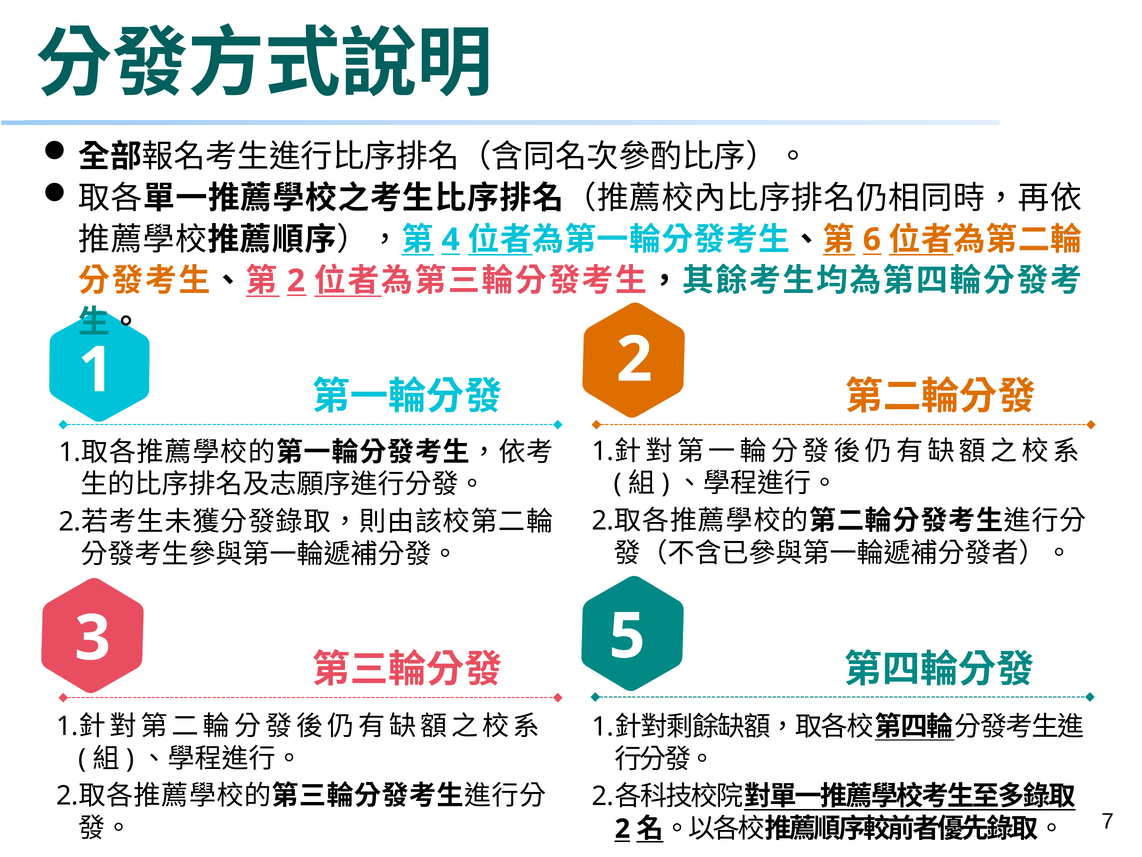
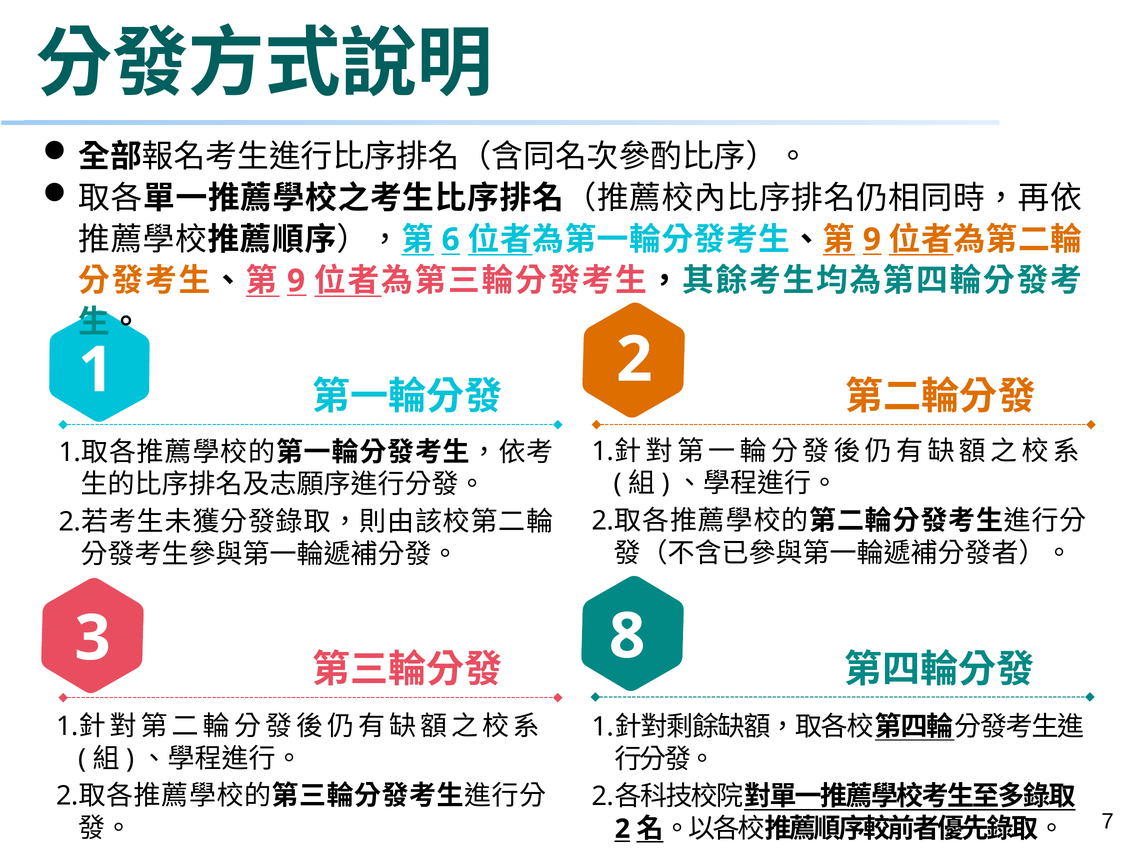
4: 4 -> 6 (451, 239)
6: 6 -> 9 (872, 239)
2: 2 -> 9 (296, 281)
5: 5 -> 8 (627, 636)
